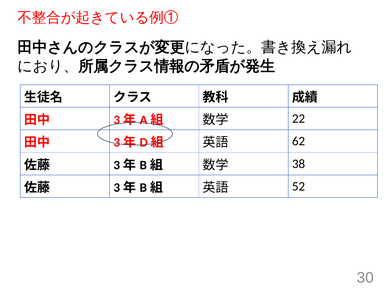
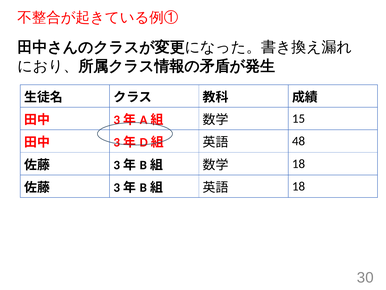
22: 22 -> 15 (299, 118)
62: 62 -> 48 (299, 141)
38: 38 -> 18 (299, 164)
52: 52 -> 18 (299, 186)
